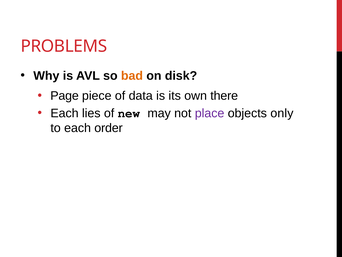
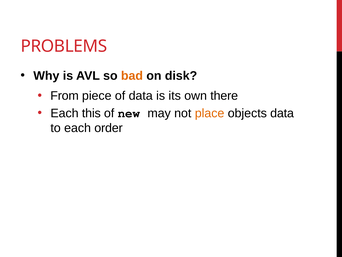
Page: Page -> From (65, 96)
lies: lies -> this (91, 113)
place colour: purple -> orange (210, 113)
objects only: only -> data (282, 113)
